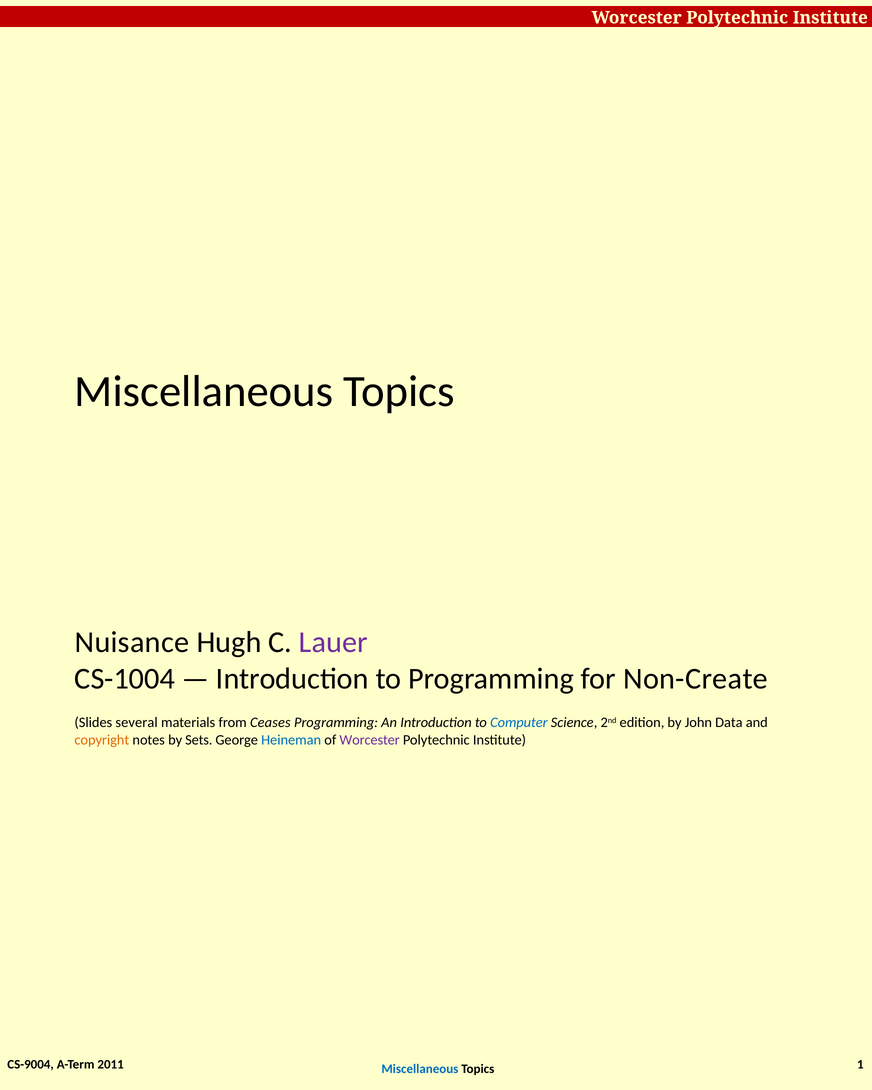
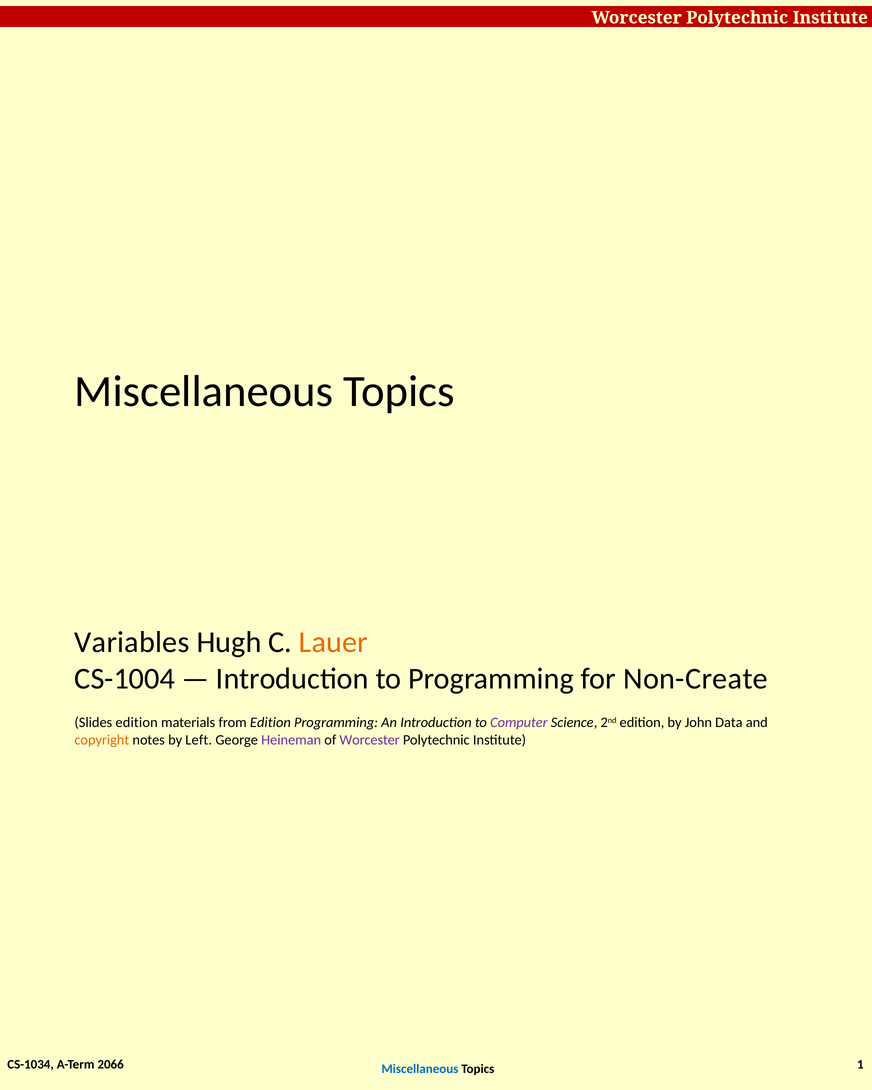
Nuisance: Nuisance -> Variables (132, 643)
Lauer colour: purple -> orange (333, 643)
Slides several: several -> edition (137, 723)
from Ceases: Ceases -> Edition (270, 723)
Computer colour: blue -> purple (519, 723)
Sets: Sets -> Left (199, 740)
Heineman colour: blue -> purple (291, 740)
CS-9004: CS-9004 -> CS-1034 (31, 1065)
2011: 2011 -> 2066 (111, 1065)
